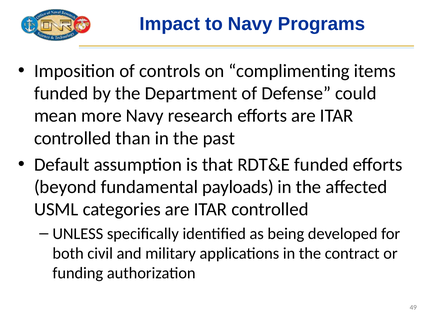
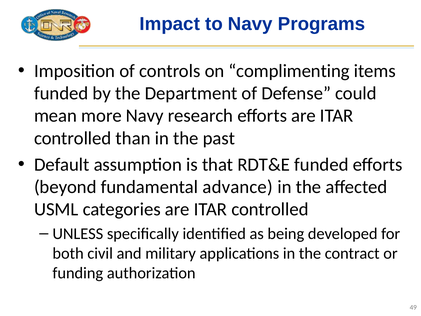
payloads: payloads -> advance (238, 187)
